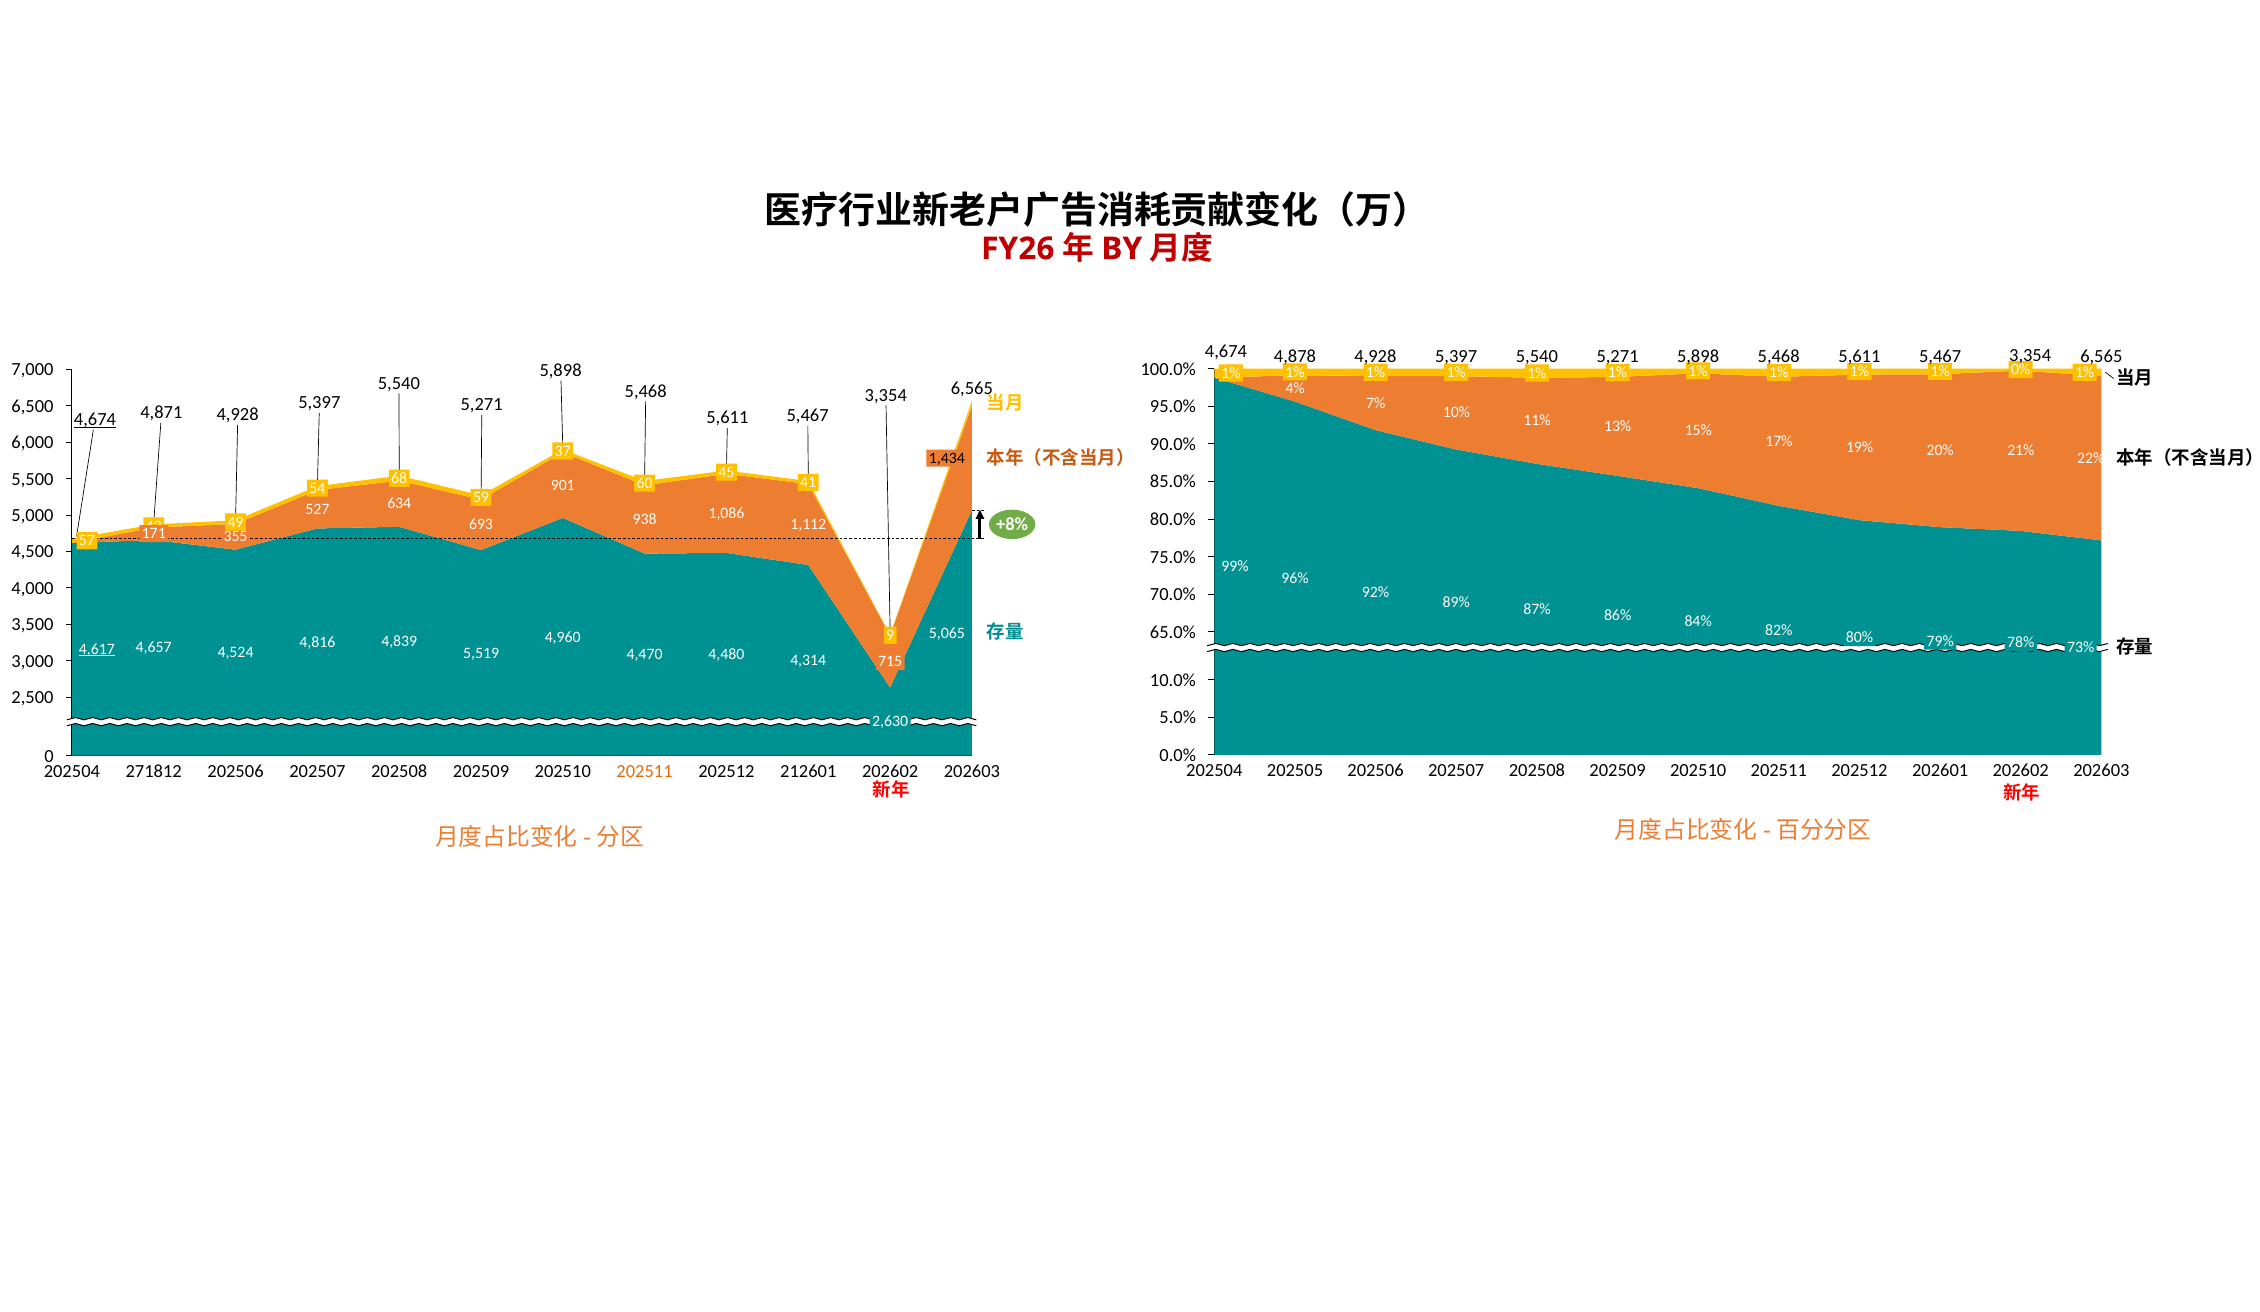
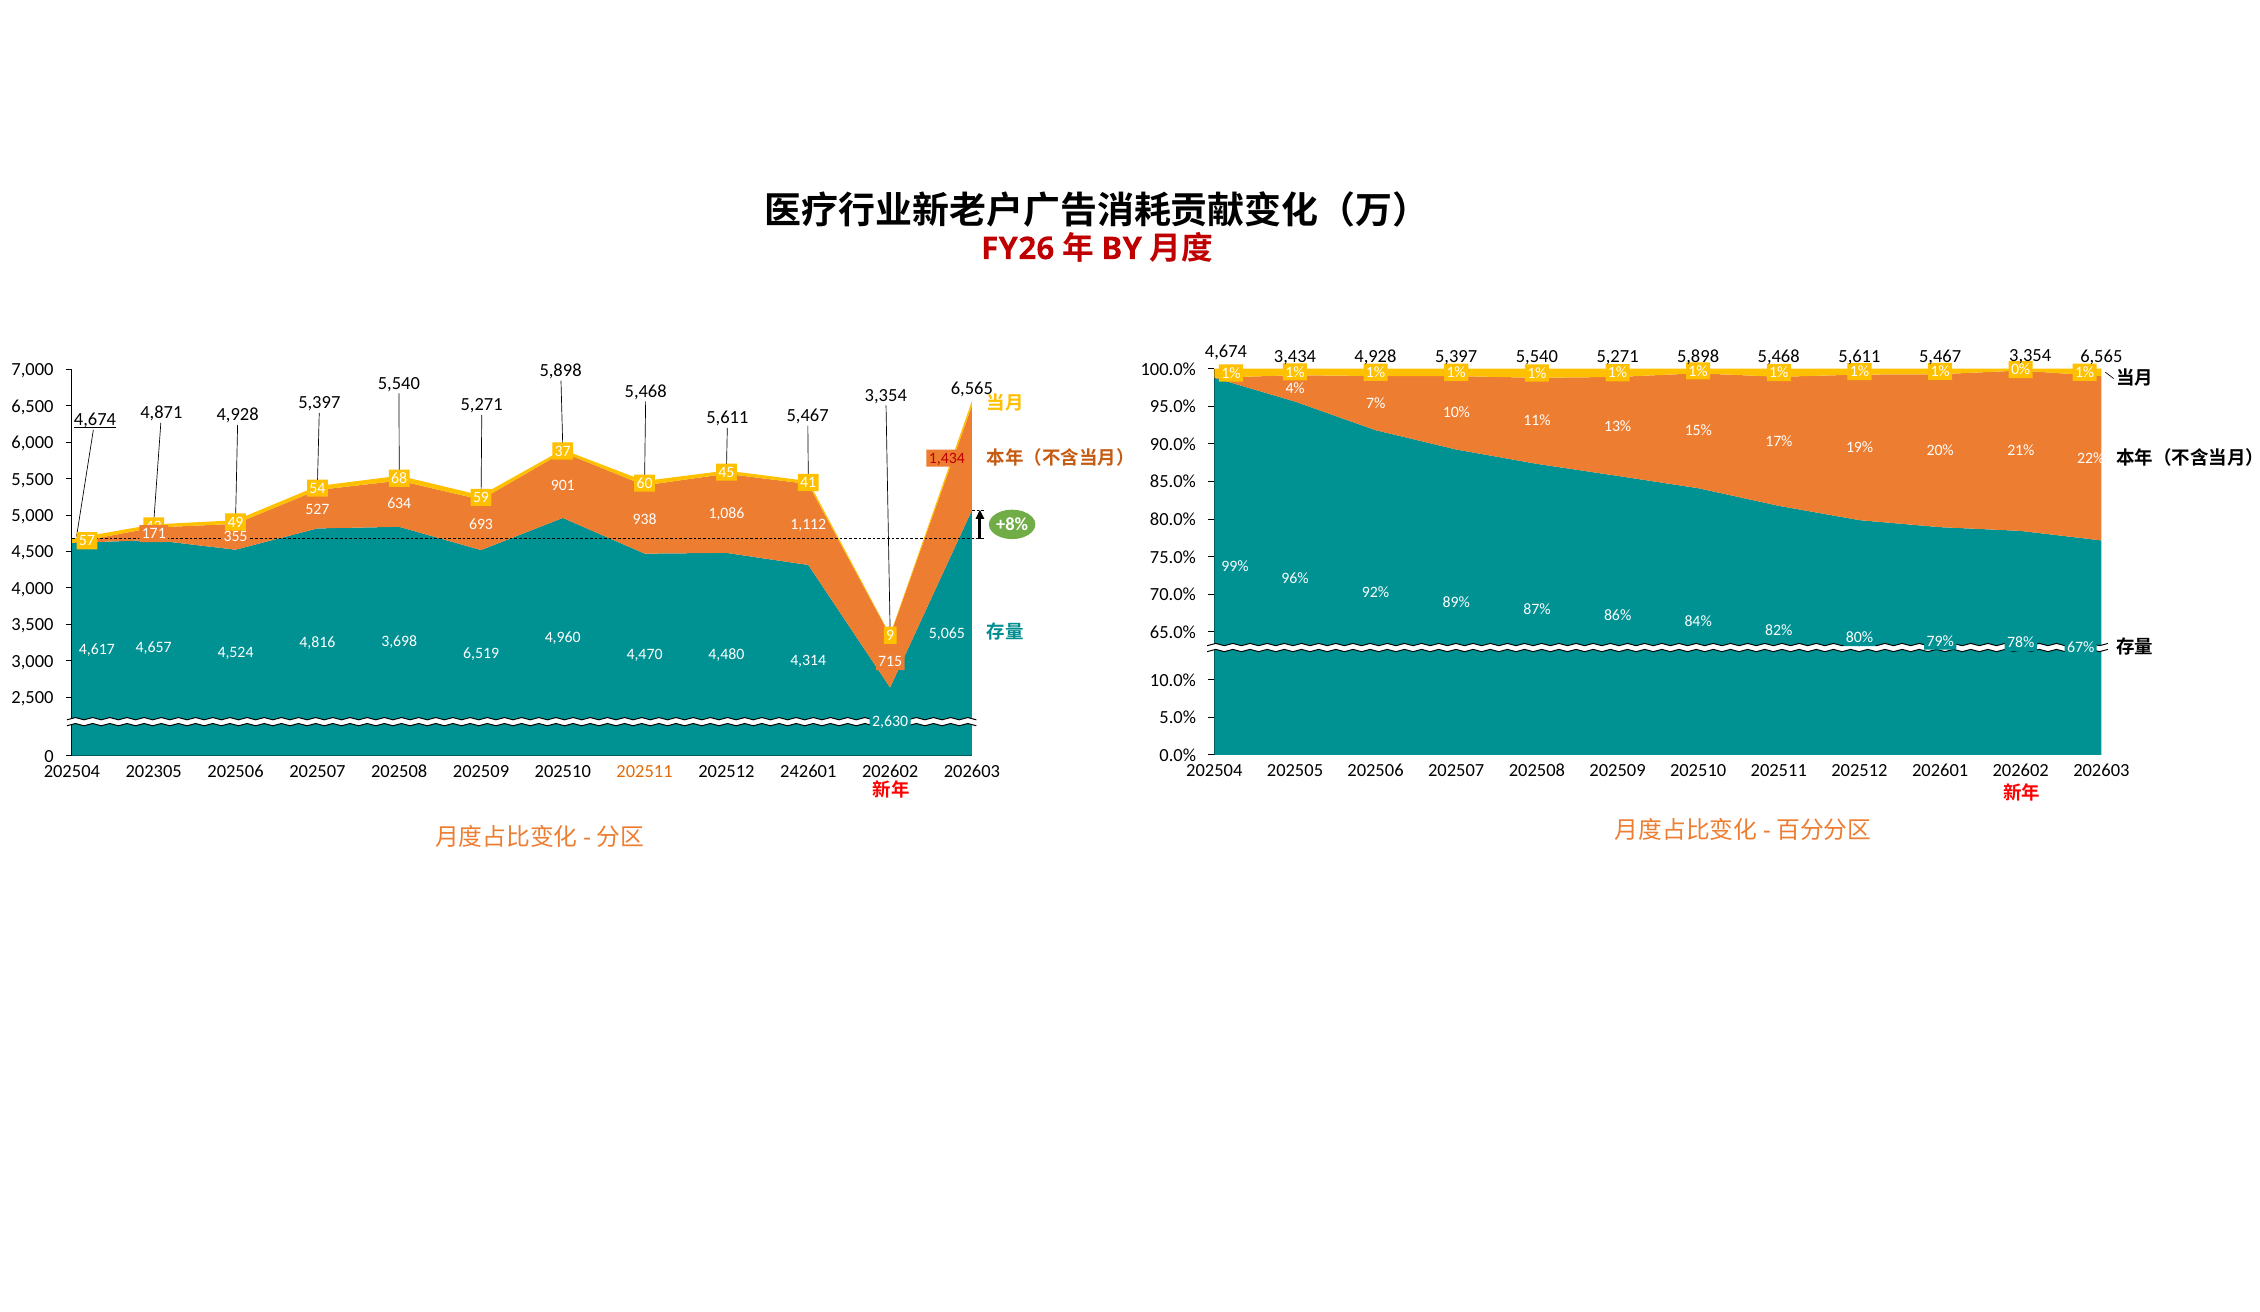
4,878: 4,878 -> 3,434 (1295, 356)
1,434 colour: black -> red (947, 458)
4,839: 4,839 -> 3,698 (399, 641)
73%: 73% -> 67% (2081, 647)
4,617 underline: present -> none (97, 649)
5,519: 5,519 -> 6,519 (481, 652)
271812: 271812 -> 202305 (154, 771)
212601: 212601 -> 242601 (808, 771)
